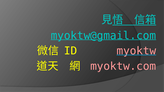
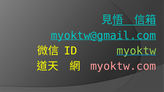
myoktw colour: pink -> light green (136, 51)
